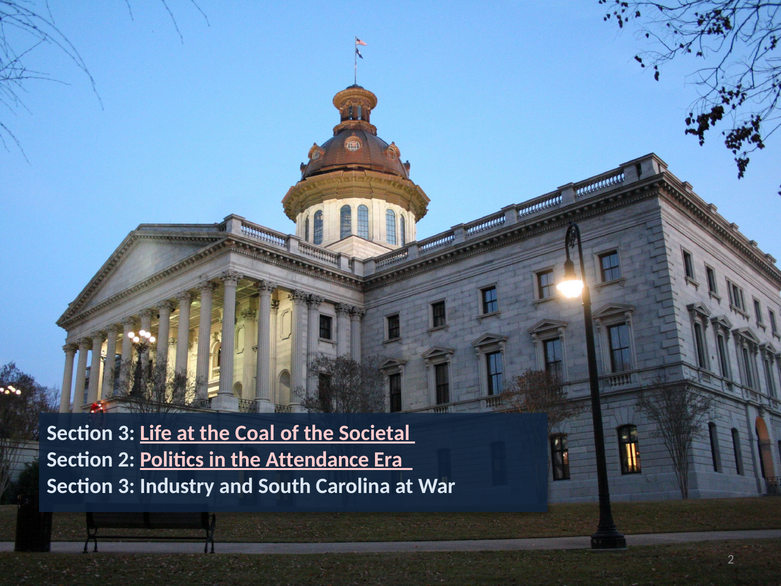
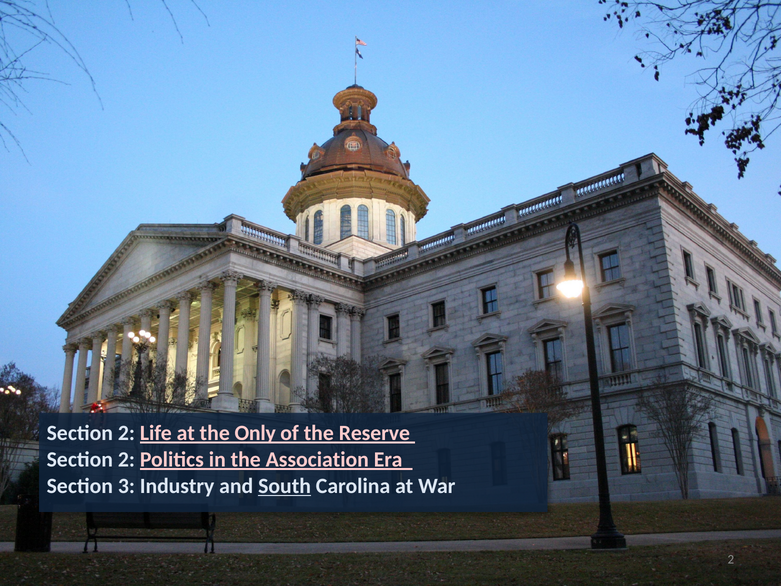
3: 3 -> 2 (126, 433)
Coal: Coal -> Only (255, 433)
Societal: Societal -> Reserve (374, 433)
Attendance: Attendance -> Association (317, 459)
South underline: none -> present (285, 486)
